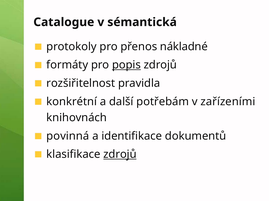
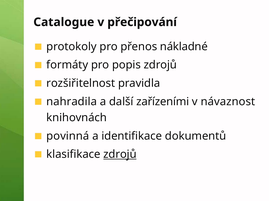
sémantická: sémantická -> přečipování (142, 22)
popis underline: present -> none (126, 65)
konkrétní: konkrétní -> nahradila (72, 102)
potřebám: potřebám -> zařízeními (163, 102)
zařízeními: zařízeními -> návaznost (228, 102)
